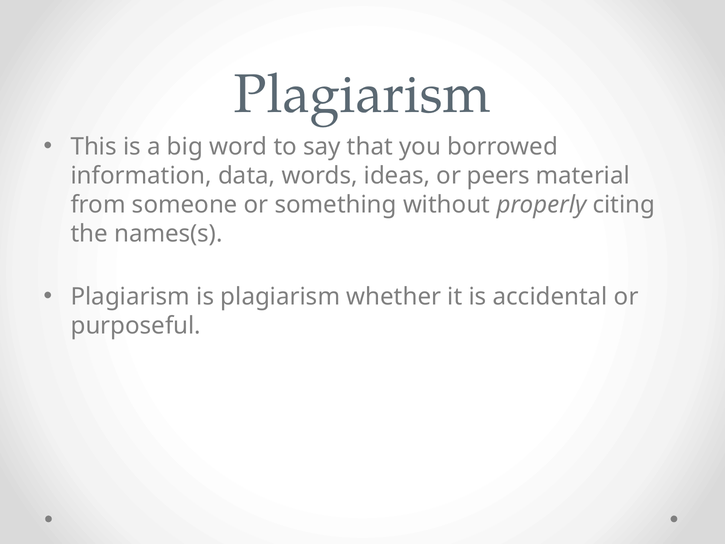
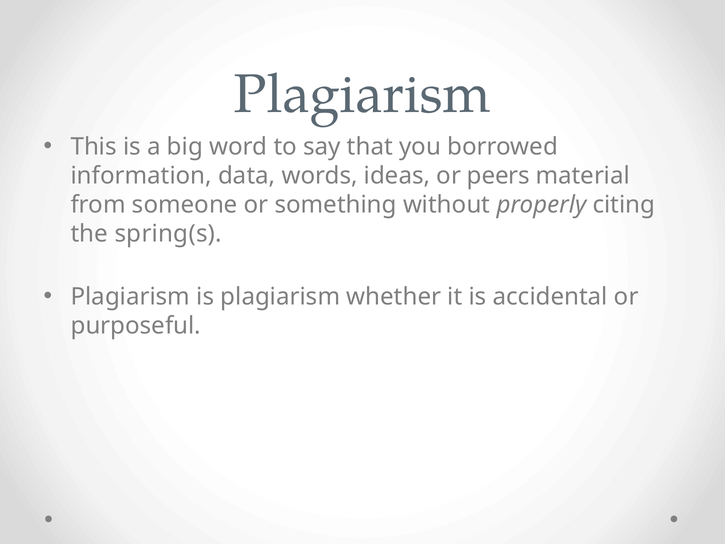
names(s: names(s -> spring(s (168, 234)
